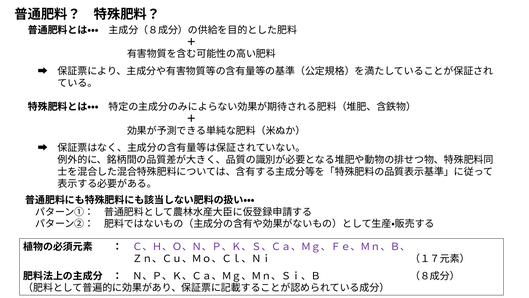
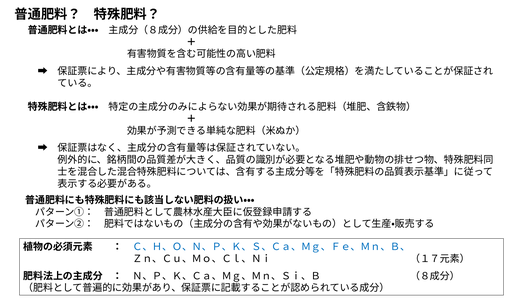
Ｃ、Ｈ、Ｏ、Ｎ、Ｐ、Ｋ、Ｓ、Ｃａ、Ｍｇ、Ｆｅ、Ｍｎ、Ｂ、 colour: purple -> blue (271, 247)
